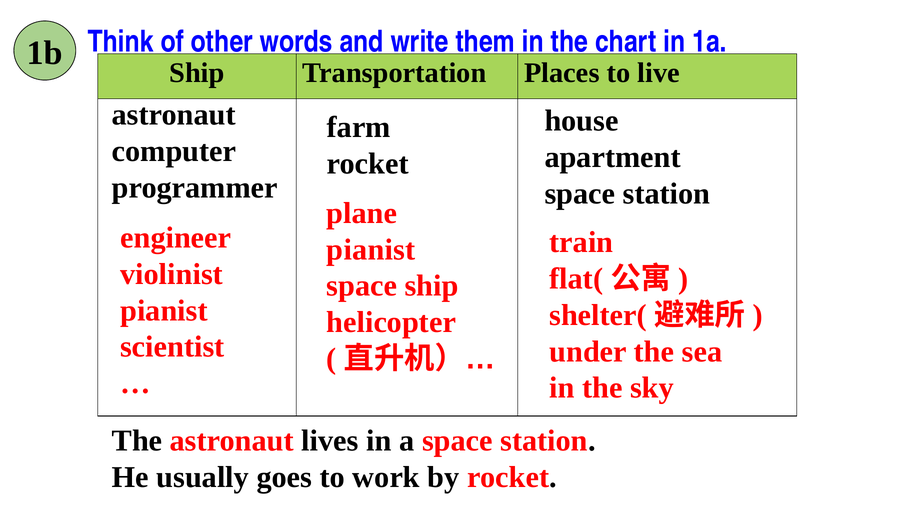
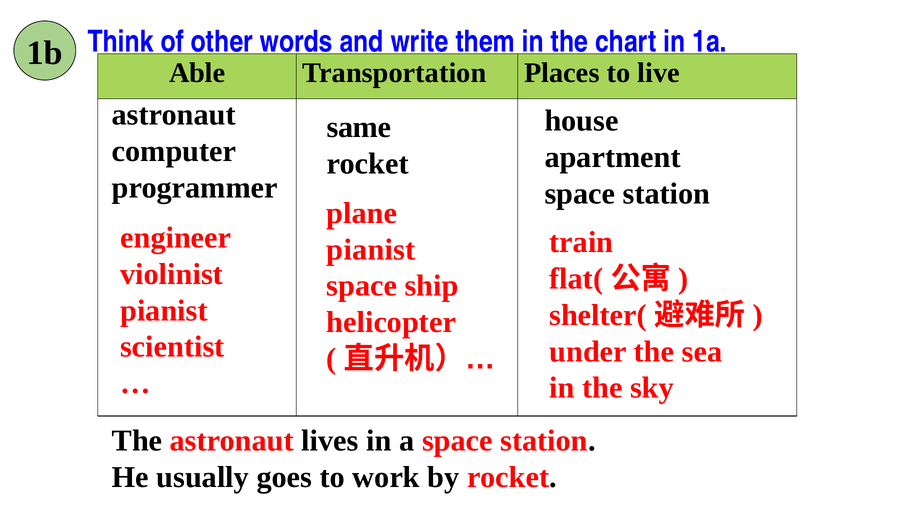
Ship: Ship -> Able (197, 73)
farm: farm -> same (359, 127)
